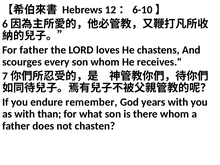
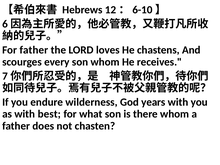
remember: remember -> wilderness (91, 102)
than: than -> best (49, 114)
